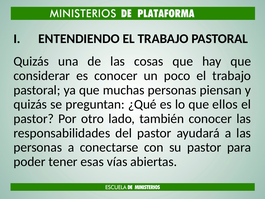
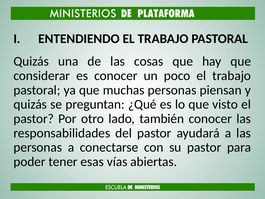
ellos: ellos -> visto (225, 104)
